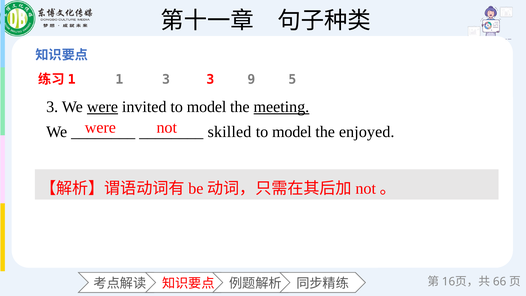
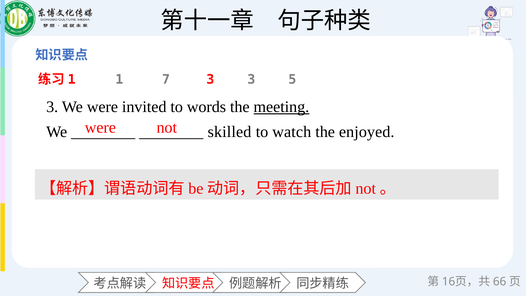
1 3: 3 -> 7 (166, 80)
3 9: 9 -> 3 (251, 80)
were underline: present -> none (102, 107)
invited to model: model -> words (206, 107)
model: model -> watch (292, 132)
